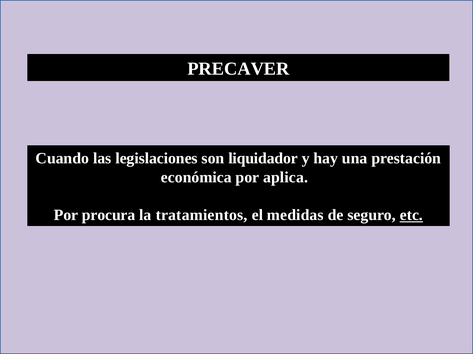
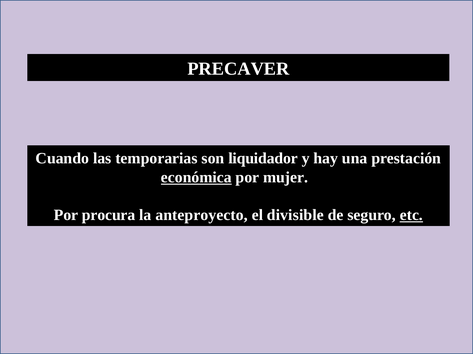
legislaciones: legislaciones -> temporarias (157, 159)
económica underline: none -> present (196, 178)
aplica: aplica -> mujer (286, 178)
tratamientos: tratamientos -> anteproyecto (202, 215)
medidas: medidas -> divisible (295, 215)
